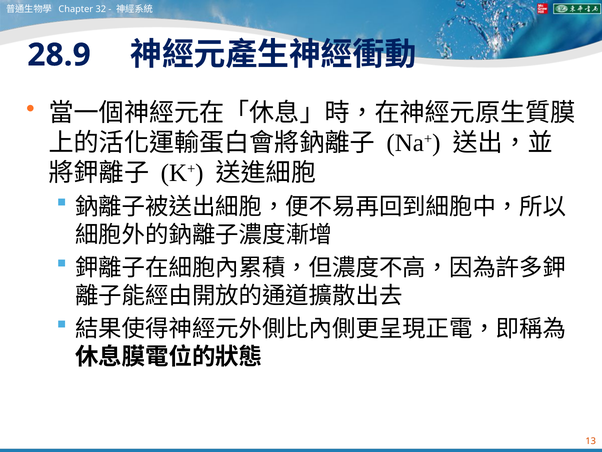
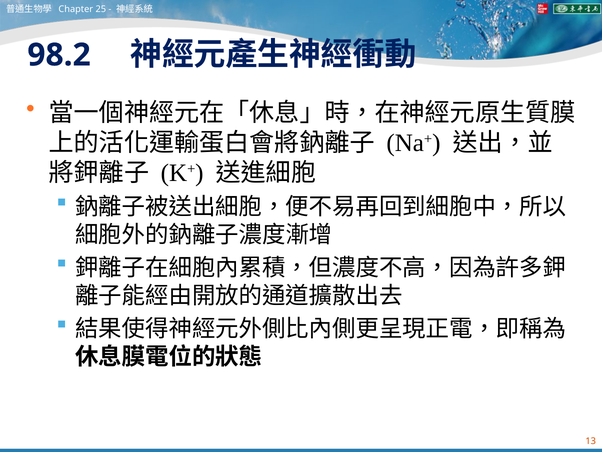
32: 32 -> 25 (101, 9)
28.9: 28.9 -> 98.2 (59, 55)
